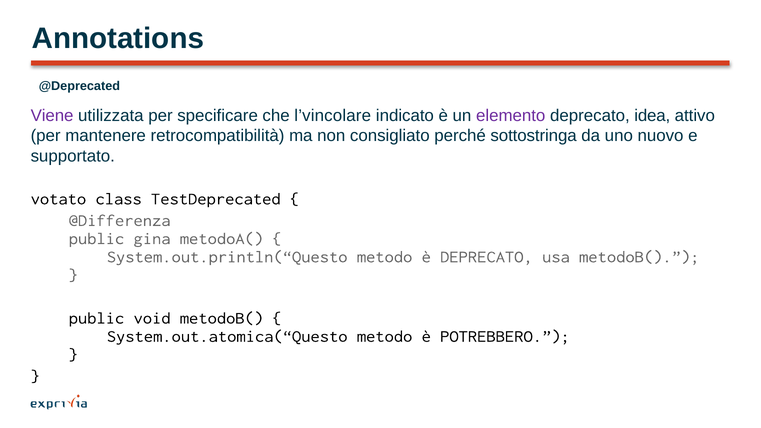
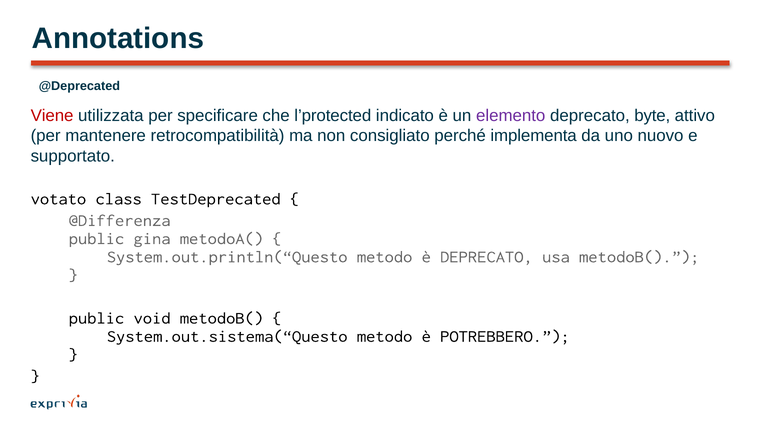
Viene colour: purple -> red (52, 115)
l’vincolare: l’vincolare -> l’protected (333, 115)
idea: idea -> byte (652, 115)
sottostringa: sottostringa -> implementa (534, 136)
System.out.atomica(“Questo: System.out.atomica(“Questo -> System.out.sistema(“Questo (227, 336)
